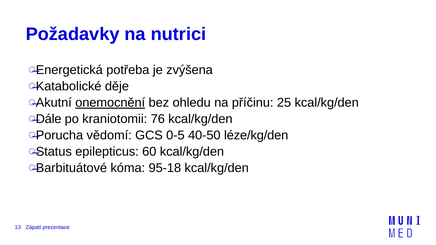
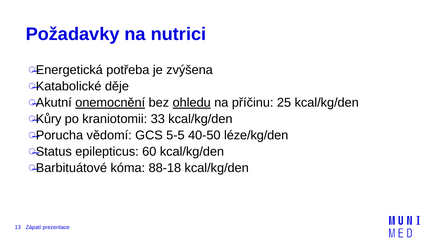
ohledu underline: none -> present (192, 103)
Dále: Dále -> Kůry (49, 119)
76: 76 -> 33 (158, 119)
0-5: 0-5 -> 5-5 (175, 136)
95-18: 95-18 -> 88-18 (165, 168)
